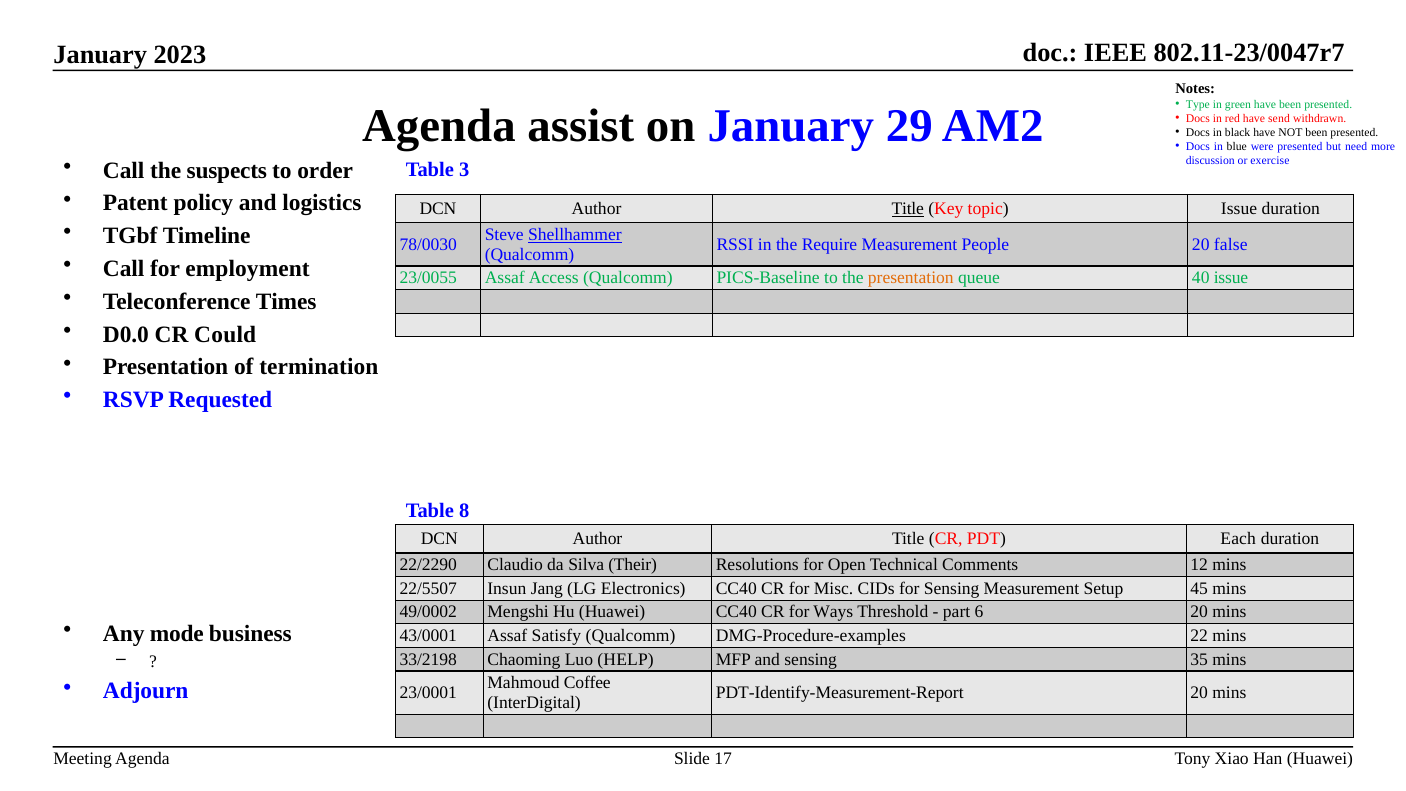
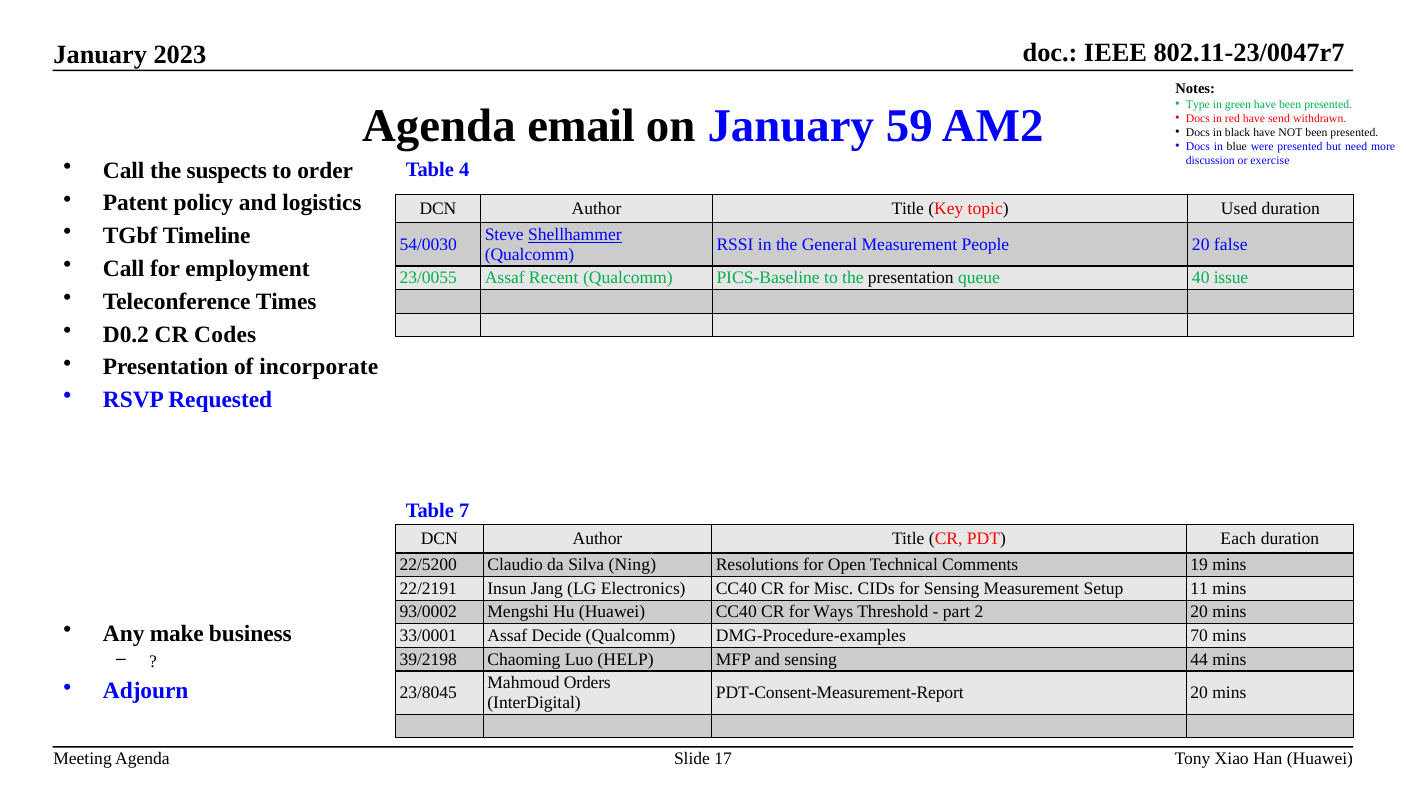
assist: assist -> email (581, 126)
29: 29 -> 59 (909, 126)
3: 3 -> 4 (464, 170)
Title underline: present -> none (908, 209)
topic Issue: Issue -> Used (1239, 209)
78/0030: 78/0030 -> 54/0030 (428, 244)
Require: Require -> General (829, 244)
Access: Access -> Recent (554, 278)
presentation colour: orange -> black (911, 278)
D0.0: D0.0 -> D0.2 (126, 334)
Could: Could -> Codes (225, 334)
termination: termination -> incorporate (319, 367)
8: 8 -> 7 (464, 510)
22/2290: 22/2290 -> 22/5200 (428, 565)
Their: Their -> Ning (632, 565)
12: 12 -> 19 (1199, 565)
22/5507: 22/5507 -> 22/2191 (428, 588)
45: 45 -> 11 (1199, 588)
49/0002: 49/0002 -> 93/0002 (428, 612)
6: 6 -> 2 (979, 612)
mode: mode -> make (177, 634)
43/0001: 43/0001 -> 33/0001 (428, 636)
Satisfy: Satisfy -> Decide (556, 636)
22: 22 -> 70 (1199, 636)
33/2198: 33/2198 -> 39/2198 (428, 659)
35: 35 -> 44 (1199, 659)
Coffee: Coffee -> Orders (587, 683)
23/0001: 23/0001 -> 23/8045 (428, 693)
PDT-Identify-Measurement-Report: PDT-Identify-Measurement-Report -> PDT-Consent-Measurement-Report (840, 693)
